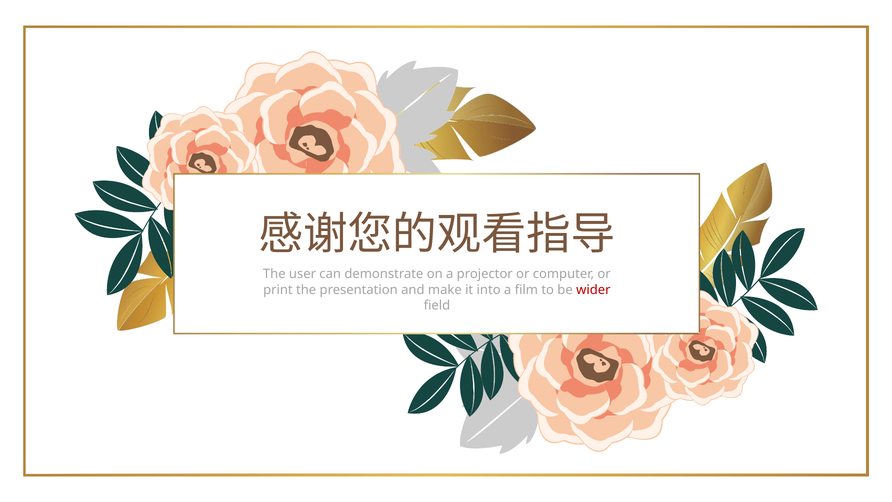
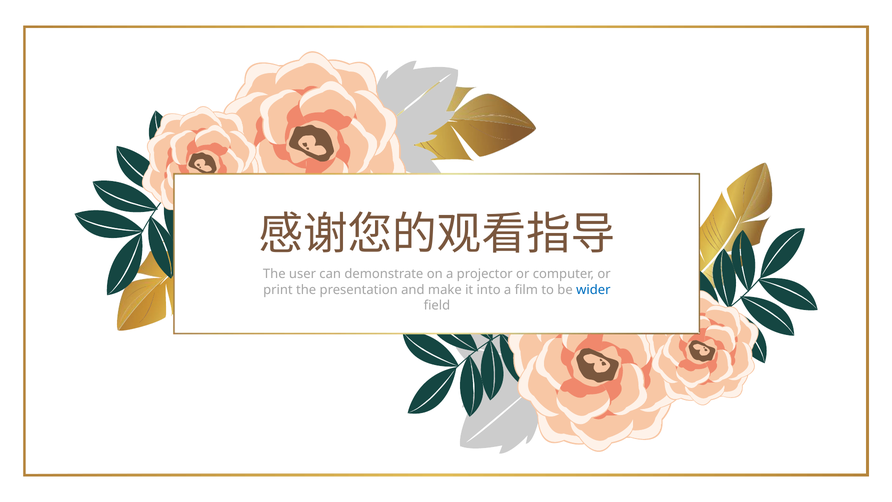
wider colour: red -> blue (593, 290)
